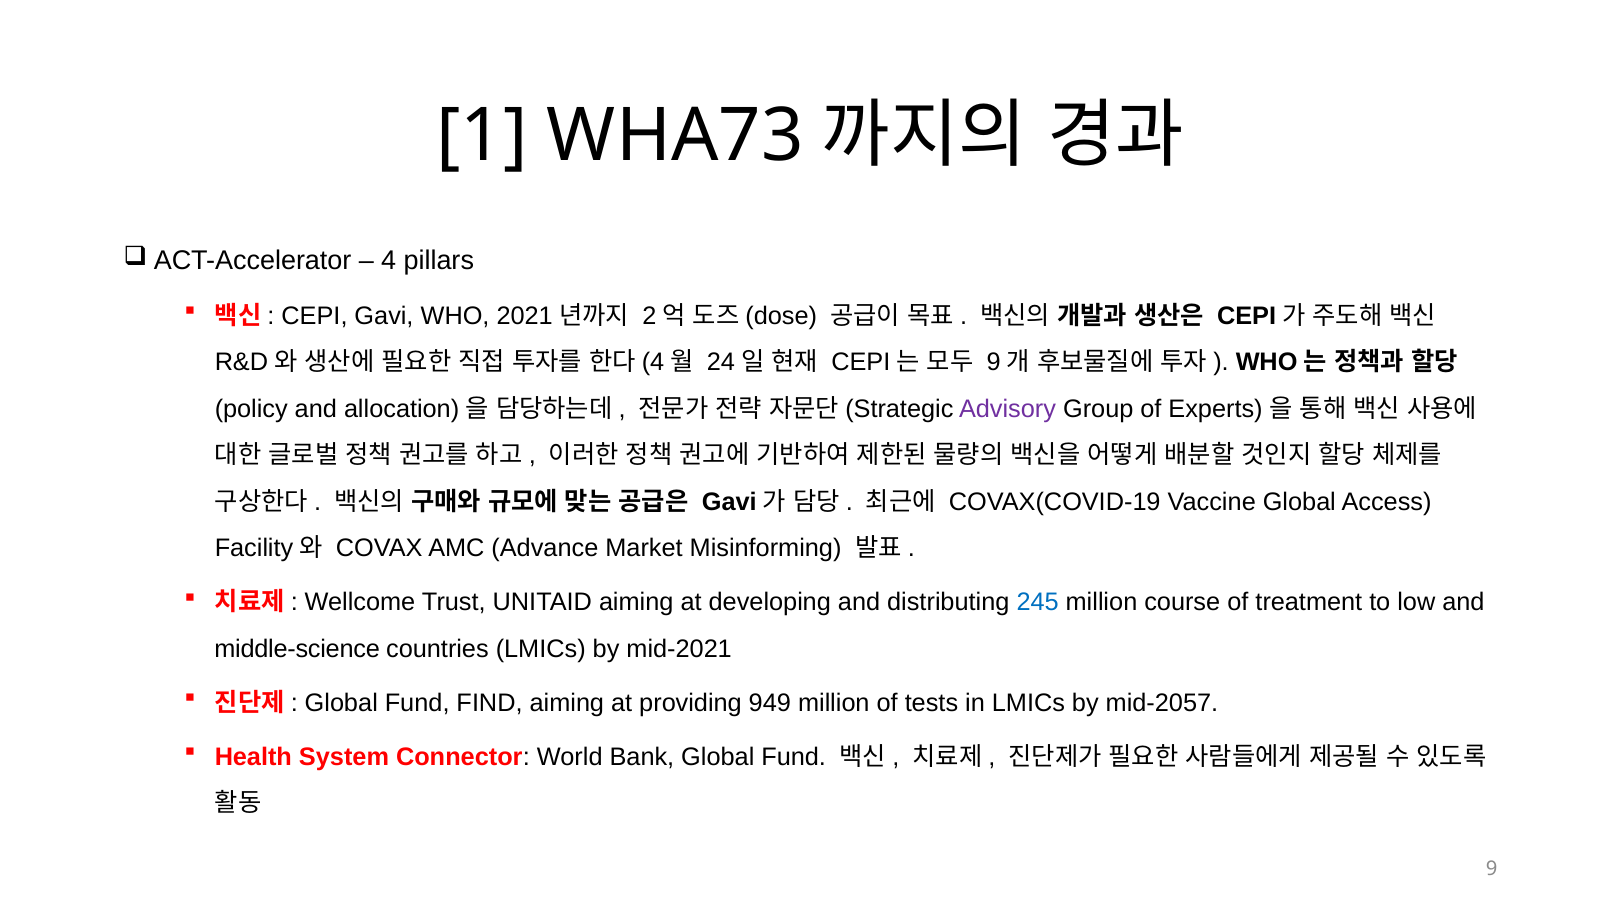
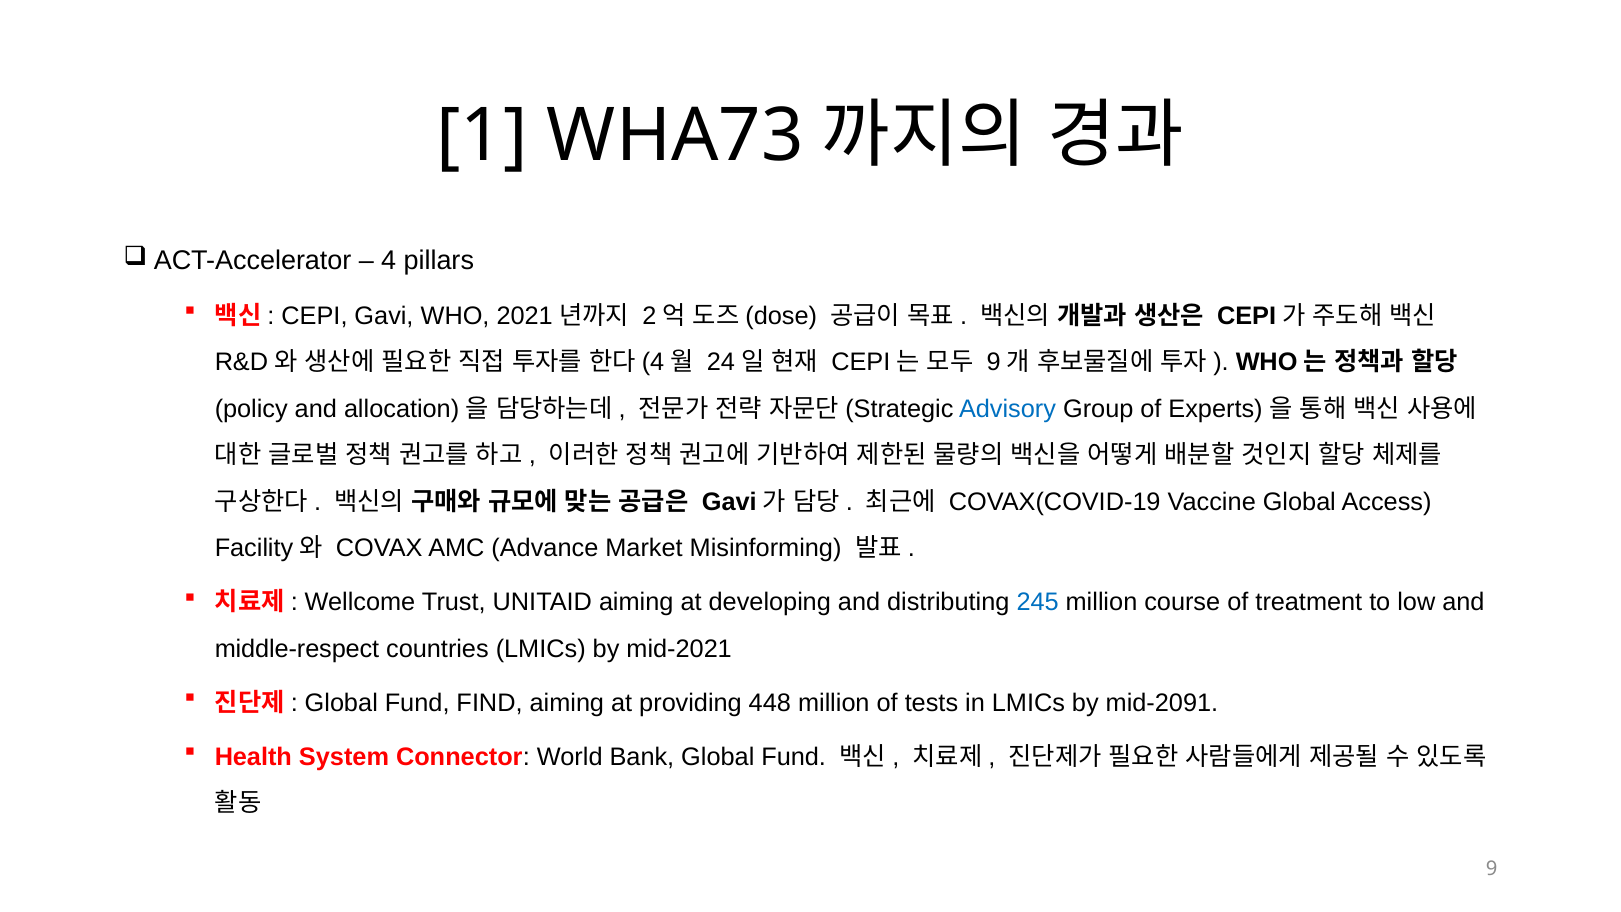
Advisory colour: purple -> blue (1008, 409)
middle-science: middle-science -> middle-respect (297, 649)
949: 949 -> 448 (770, 703)
mid-2057: mid-2057 -> mid-2091 (1162, 703)
